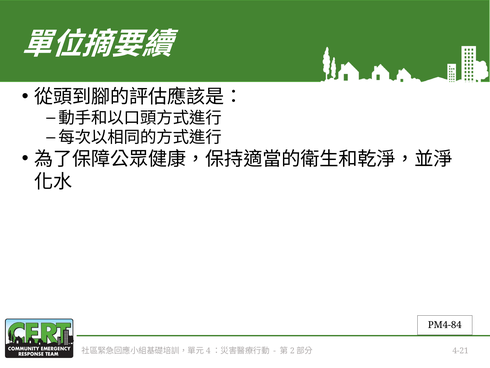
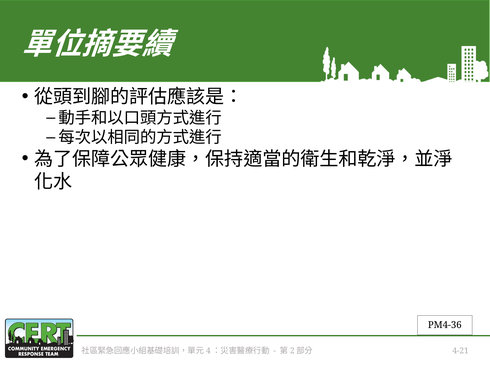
PM4-84: PM4-84 -> PM4-36 (445, 325)
